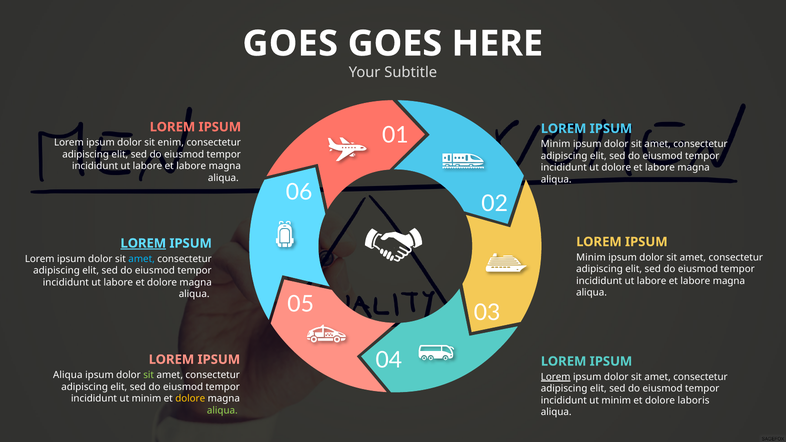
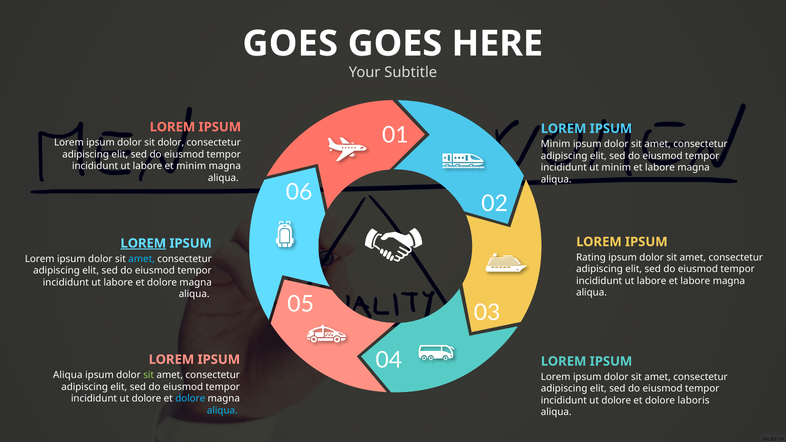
sit enim: enim -> dolor (171, 143)
labore: labore -> minim (191, 166)
ut dolore: dolore -> minim (616, 168)
Minim: Minim -> Rating (591, 257)
Lorem underline: present -> none (556, 377)
minim: minim -> dolore (146, 399)
dolore colour: yellow -> light blue (190, 399)
minim: minim -> dolore (616, 400)
aliqua colour: light green -> light blue (222, 410)
